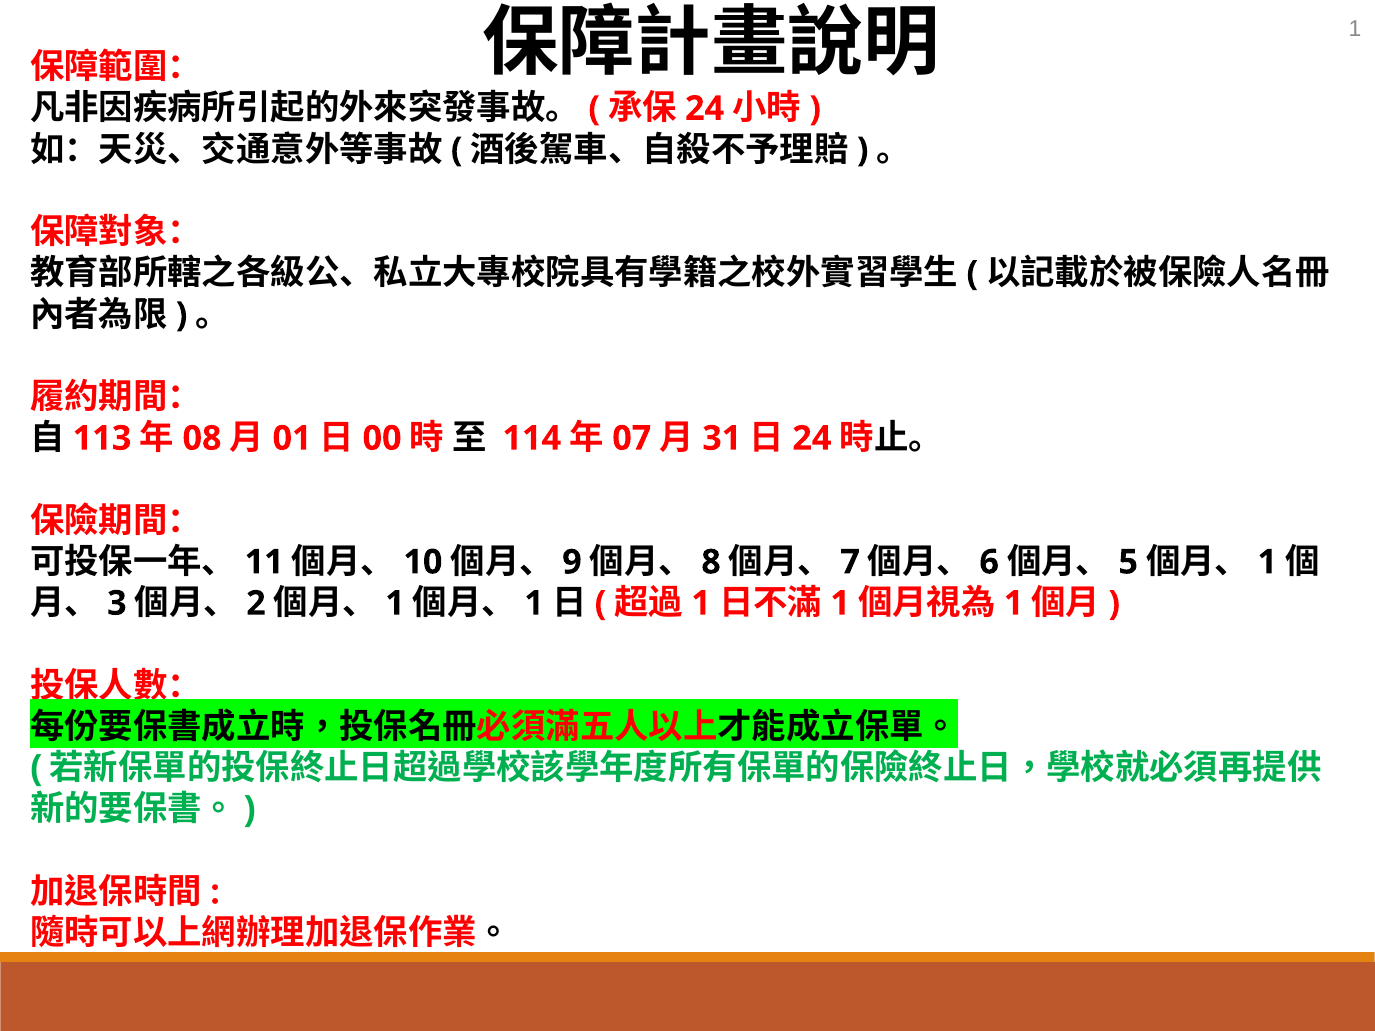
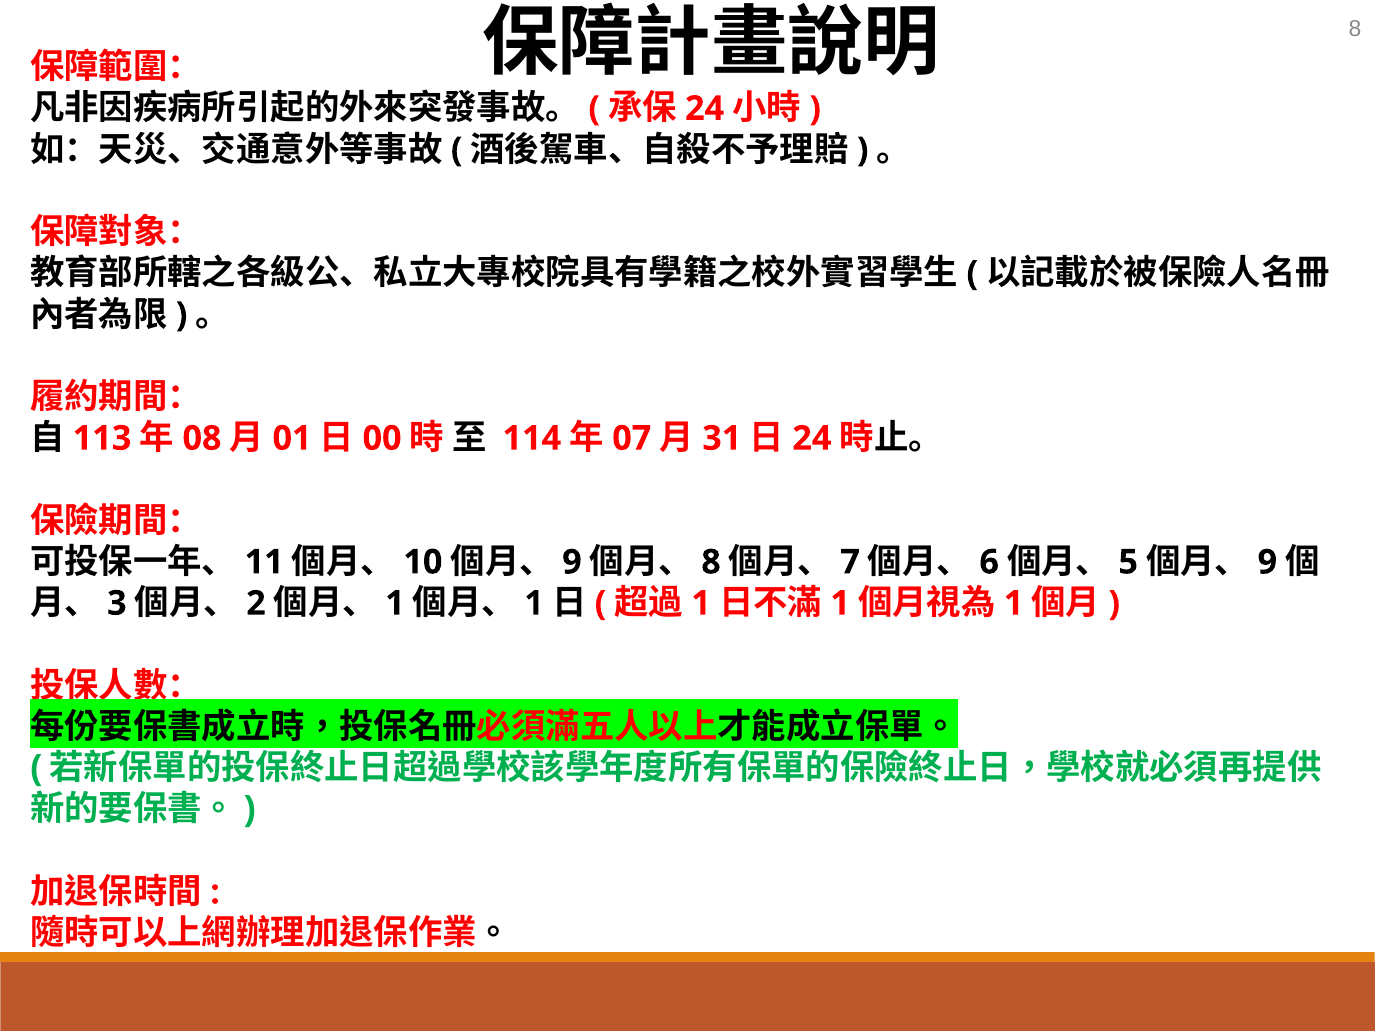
1: 1 -> 8 (1355, 29)
1: 1 -> 9 (1267, 562)
